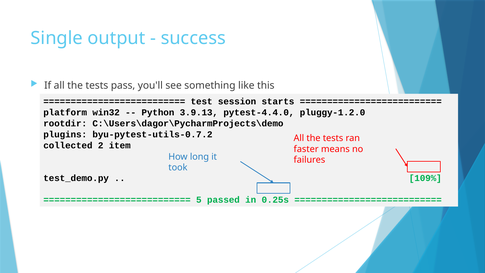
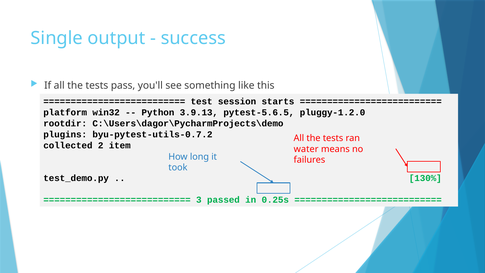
pytest-4.4.0: pytest-4.4.0 -> pytest-5.6.5 (259, 112)
faster: faster -> water (306, 149)
109%: 109% -> 130% (425, 178)
5: 5 -> 3 (199, 200)
